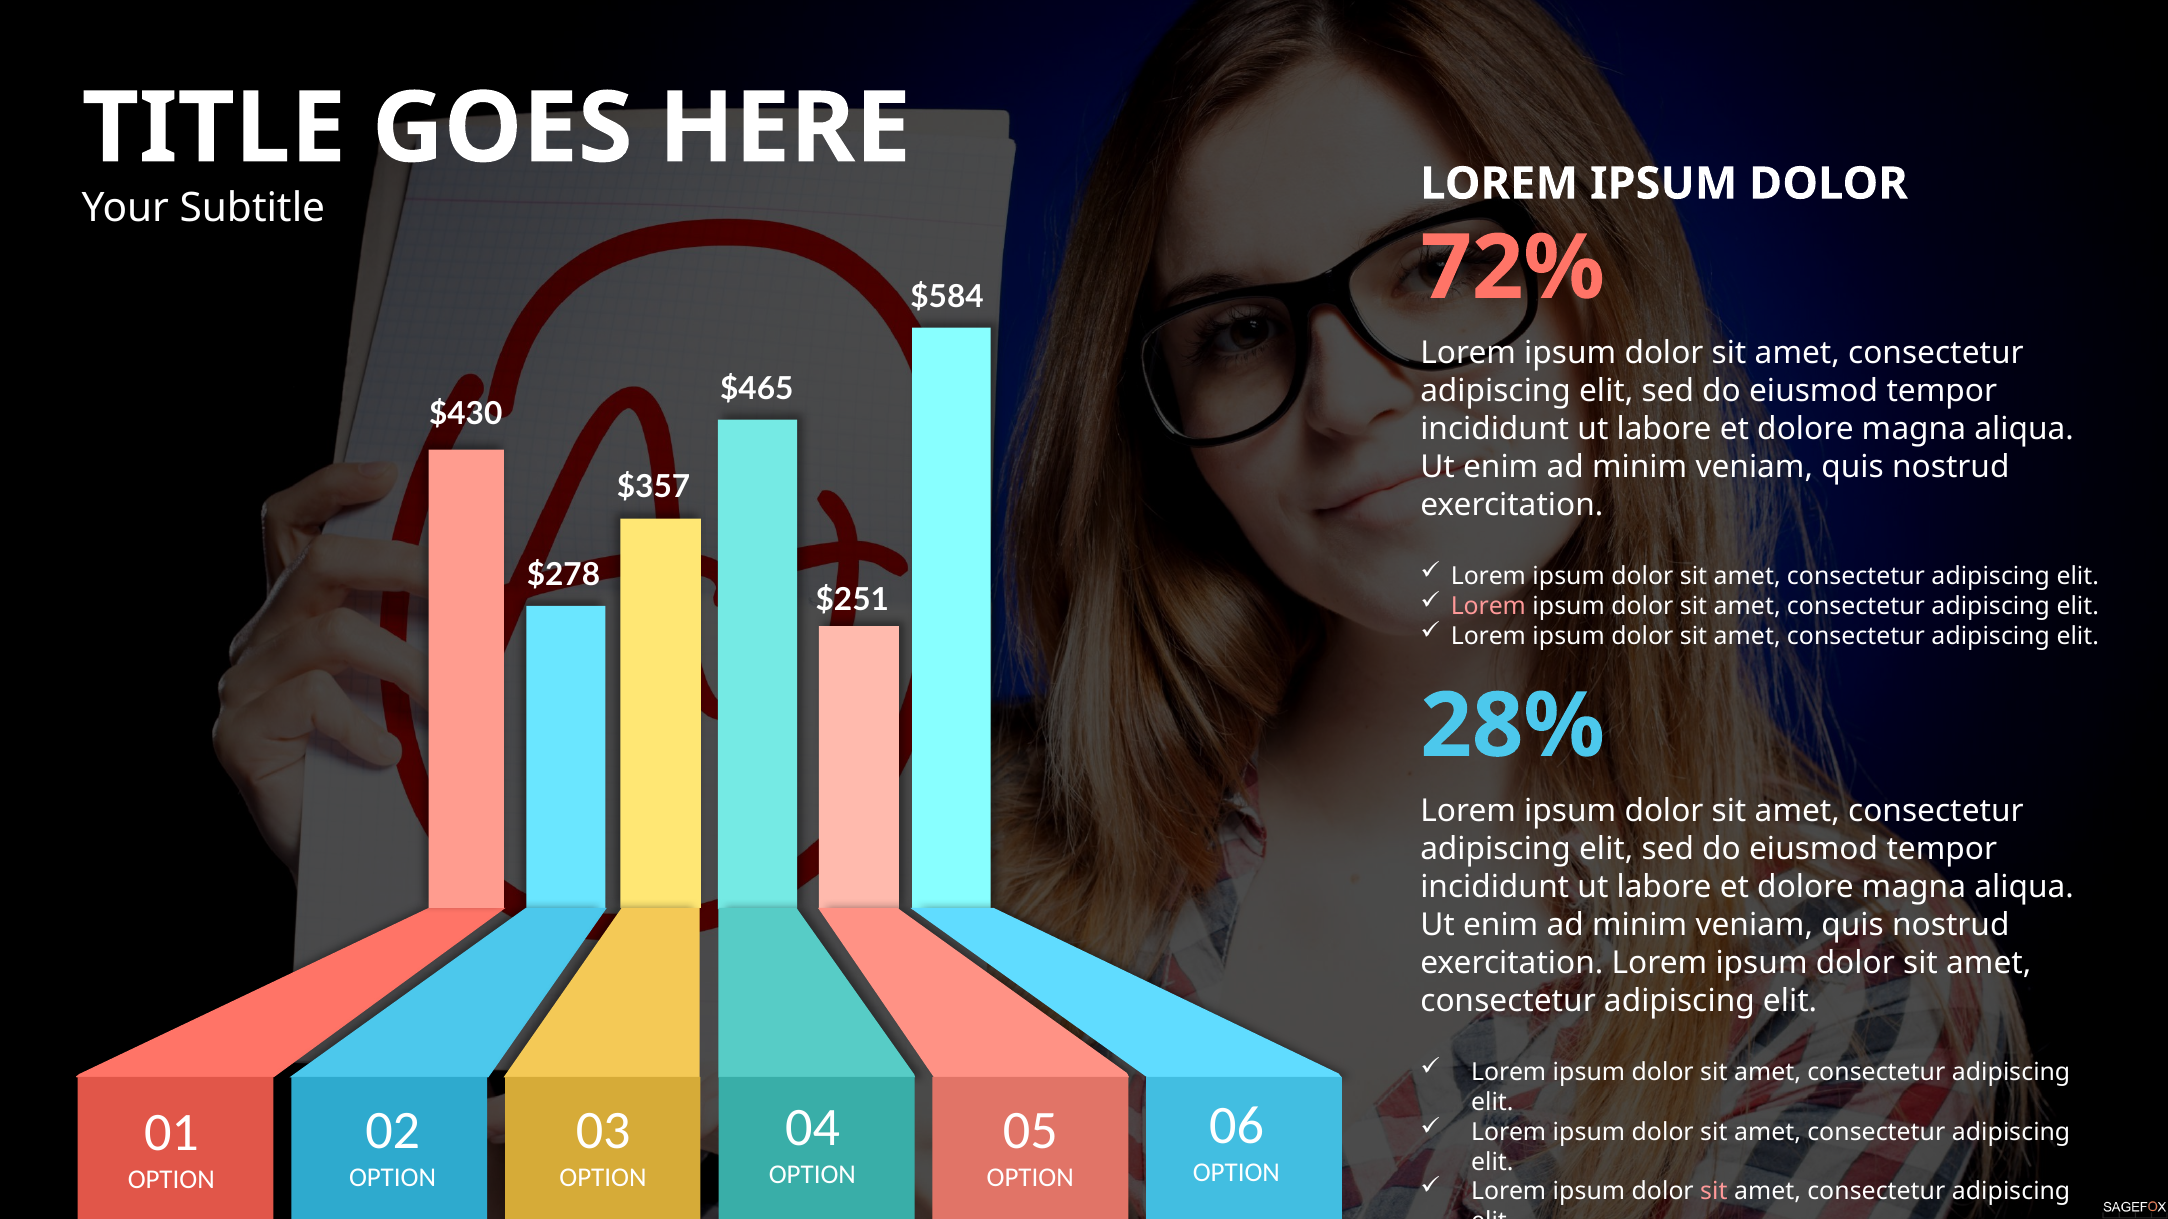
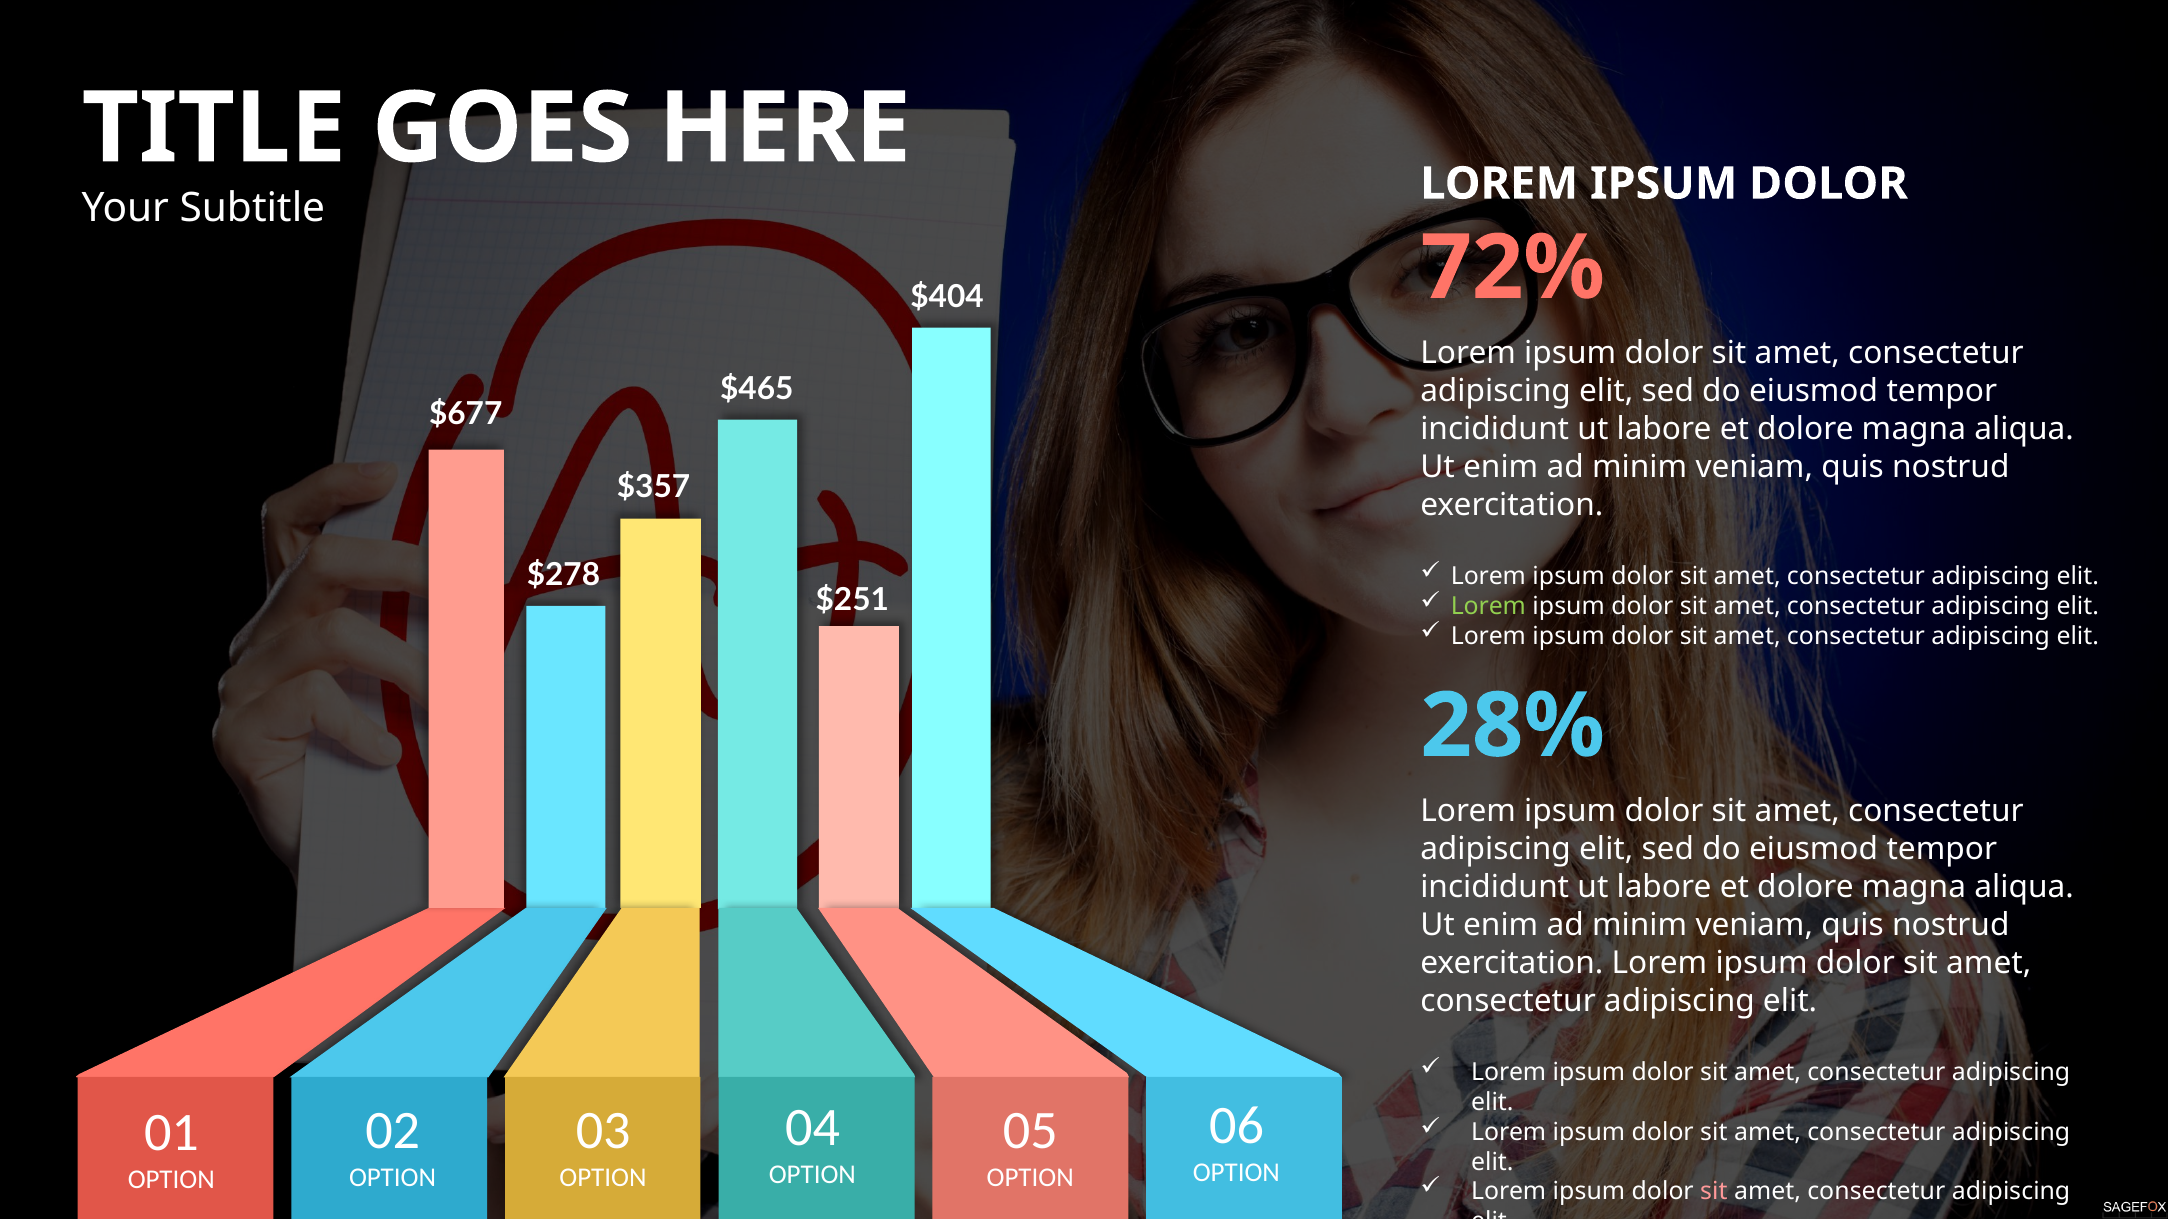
$584: $584 -> $404 (947, 298)
$430: $430 -> $677 (466, 414)
Lorem colour: pink -> light green (1488, 607)
